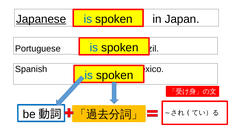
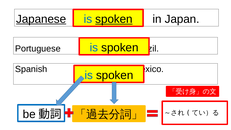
spoken underline: none -> present (114, 19)
